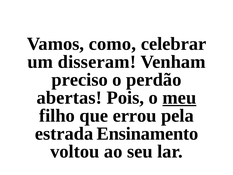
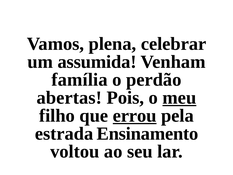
como: como -> plena (112, 44)
disseram: disseram -> assumida (97, 62)
preciso: preciso -> família (80, 80)
errou underline: none -> present (135, 115)
